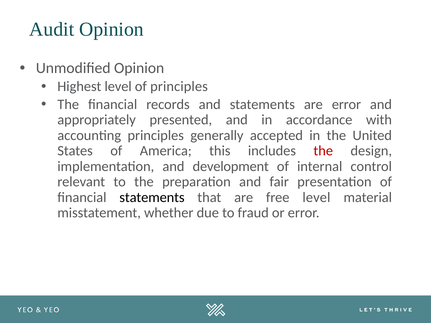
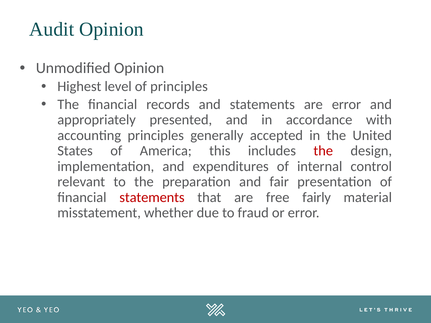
development: development -> expenditures (231, 166)
statements colour: black -> red (152, 197)
free level: level -> fairly (317, 197)
